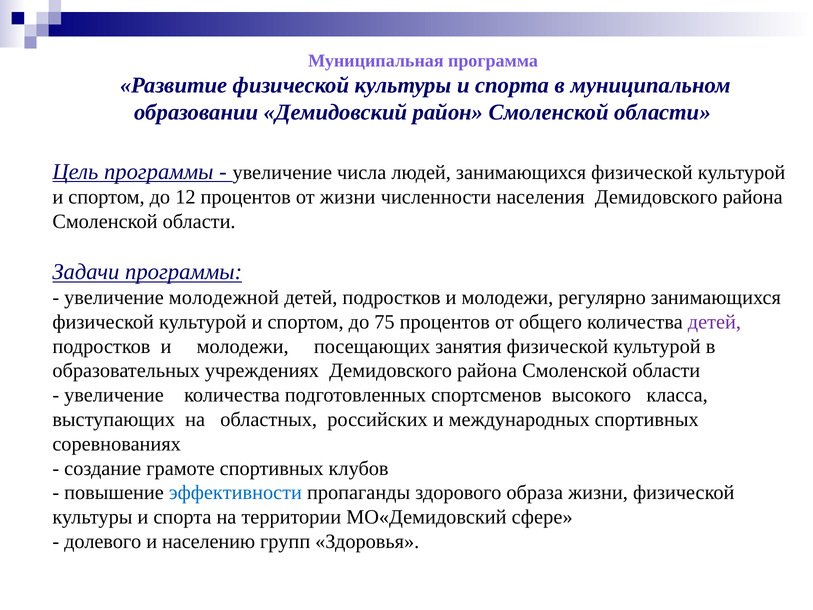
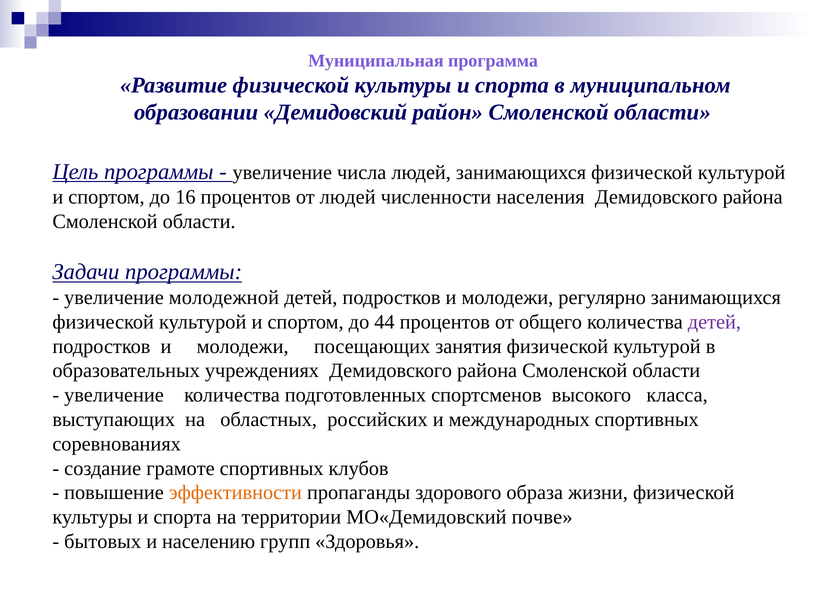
12: 12 -> 16 (185, 197)
от жизни: жизни -> людей (348, 197)
75: 75 -> 44 (384, 322)
эффективности colour: blue -> orange (235, 493)
сфере: сфере -> почве (542, 517)
долевого: долевого -> бытовых (103, 541)
